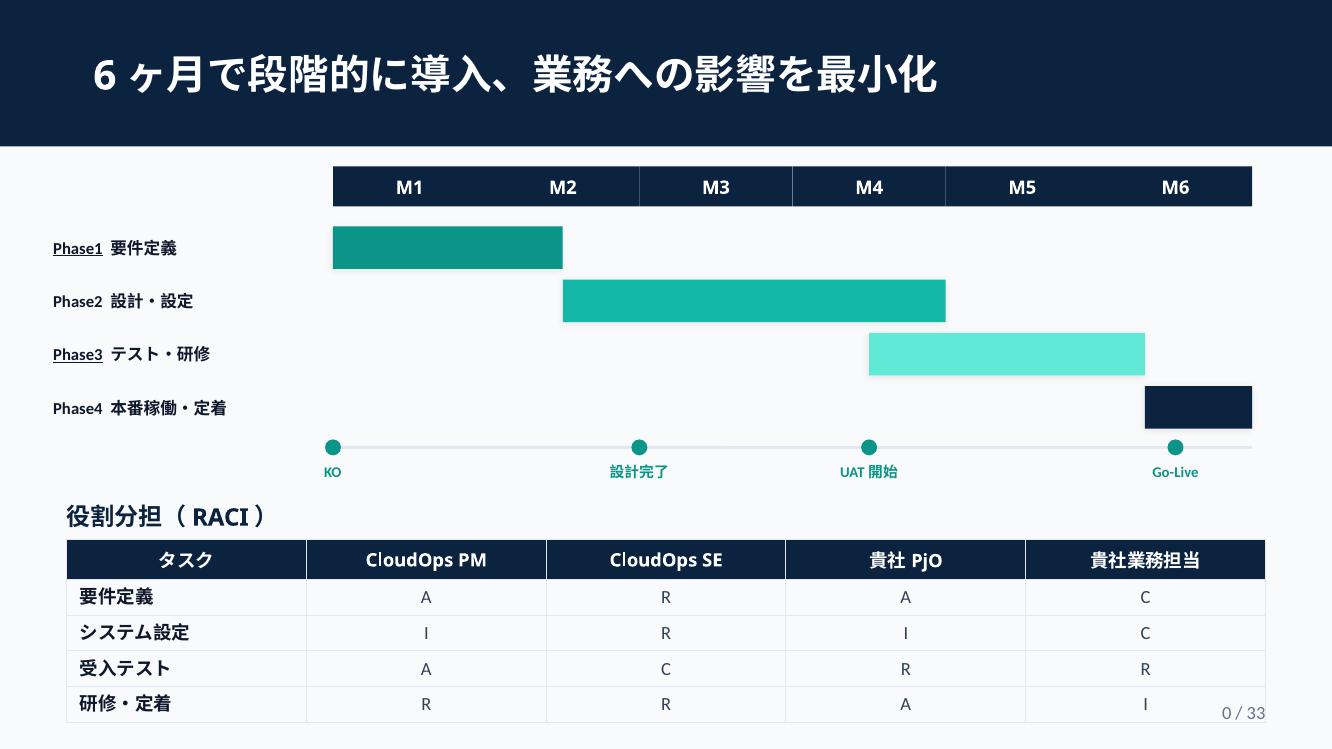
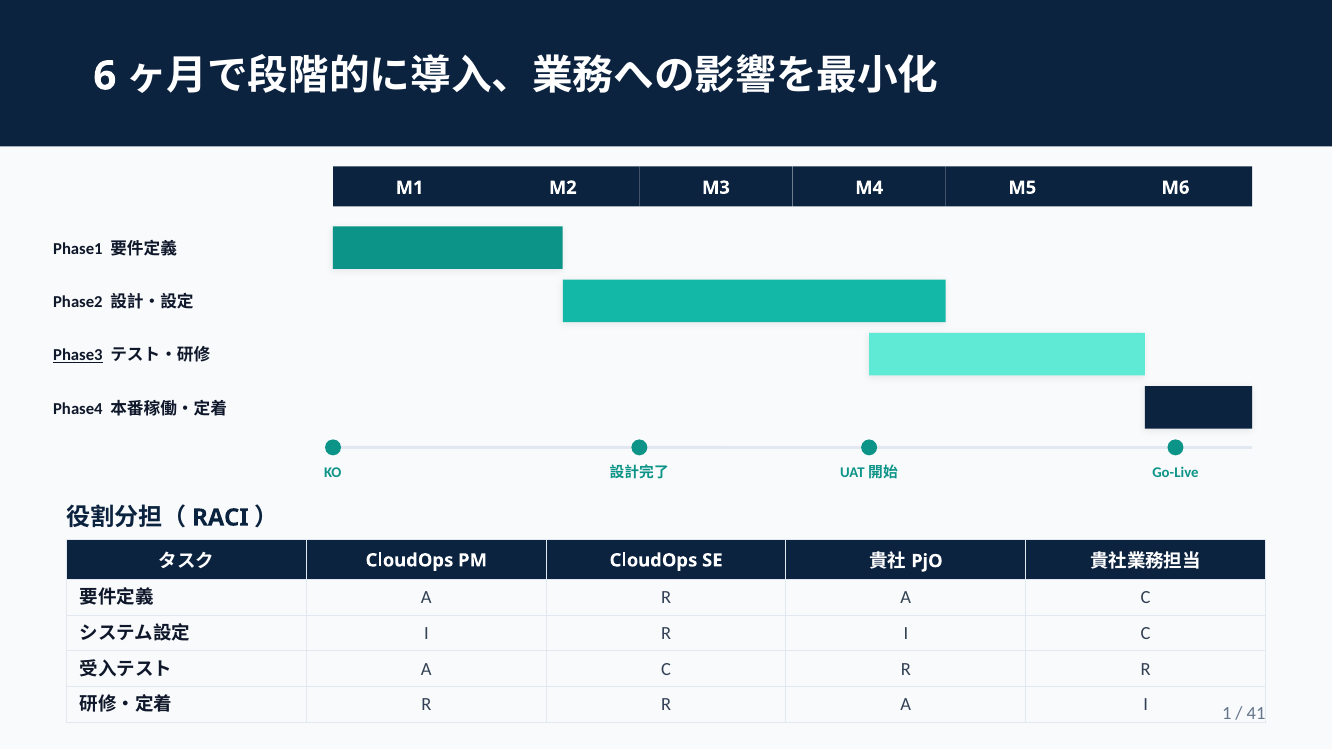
Phase1 underline: present -> none (78, 249)
0: 0 -> 1 (1227, 714)
33: 33 -> 41 (1256, 714)
